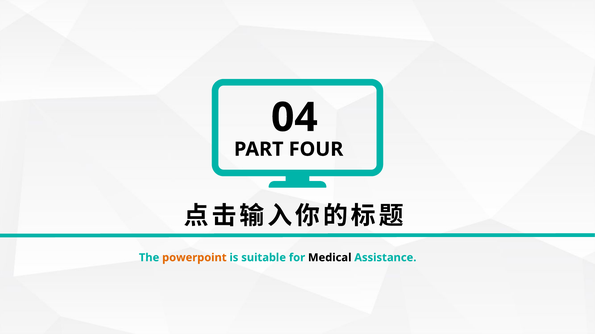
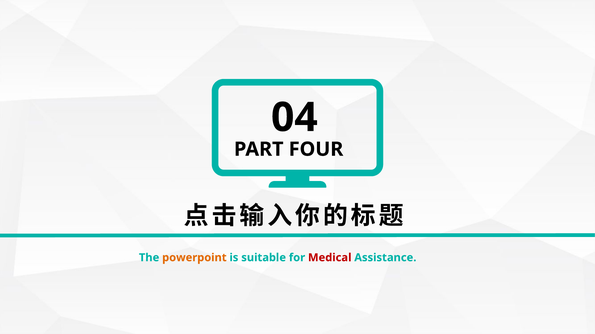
Medical colour: black -> red (330, 258)
